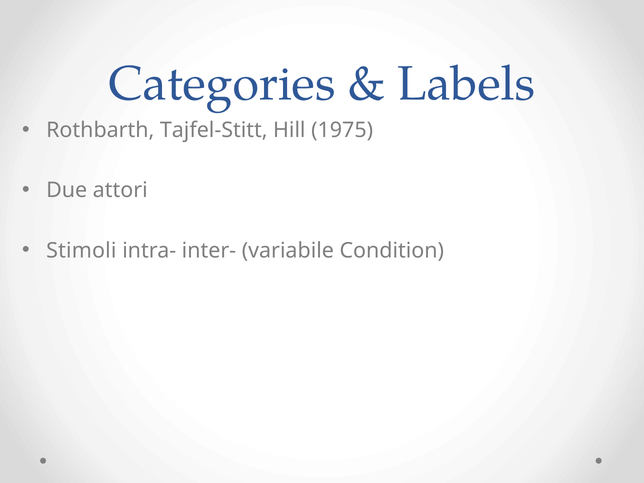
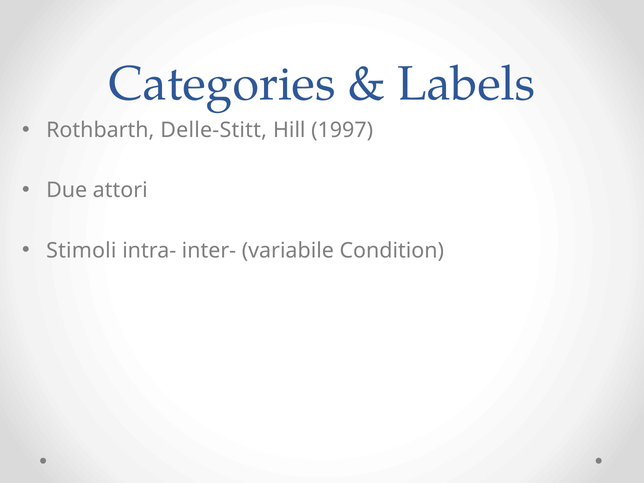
Tajfel-Stitt: Tajfel-Stitt -> Delle-Stitt (214, 130)
1975: 1975 -> 1997 (342, 130)
